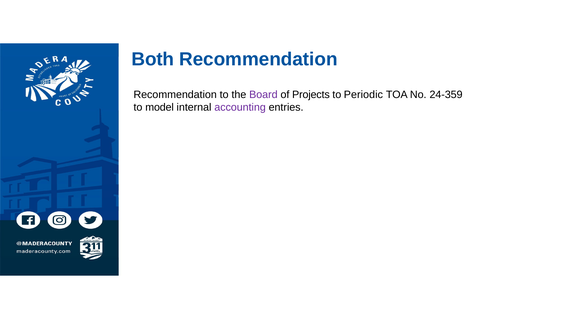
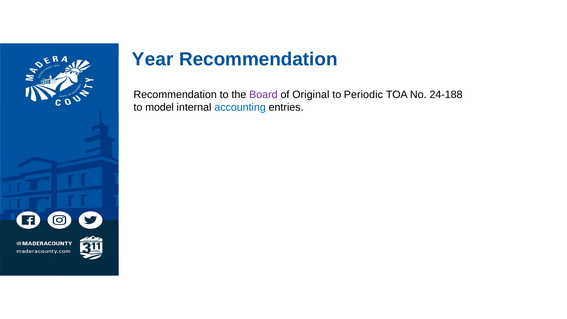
Both: Both -> Year (153, 59)
Projects: Projects -> Original (311, 95)
24-359: 24-359 -> 24-188 (446, 95)
accounting colour: purple -> blue (240, 107)
